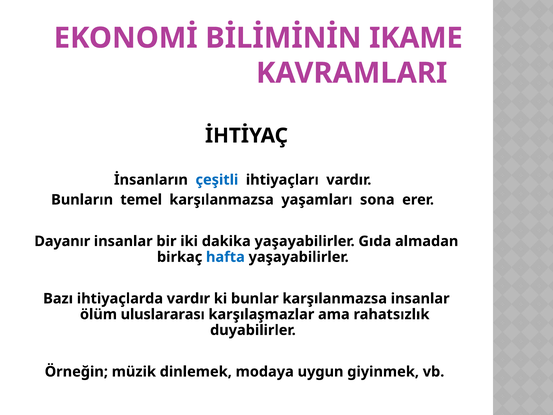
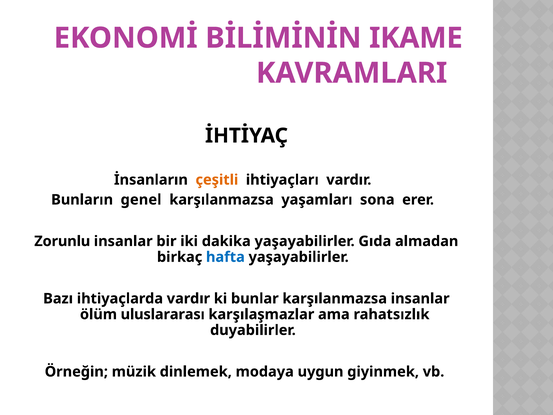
çeşitli colour: blue -> orange (217, 180)
temel: temel -> genel (141, 200)
Dayanır: Dayanır -> Zorunlu (62, 241)
